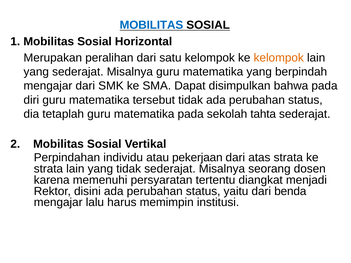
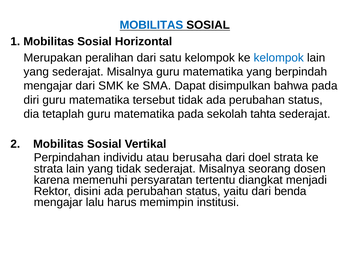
kelompok colour: orange -> blue (279, 58)
pekerjaan: pekerjaan -> berusaha (197, 158)
atas: atas -> doel (259, 158)
